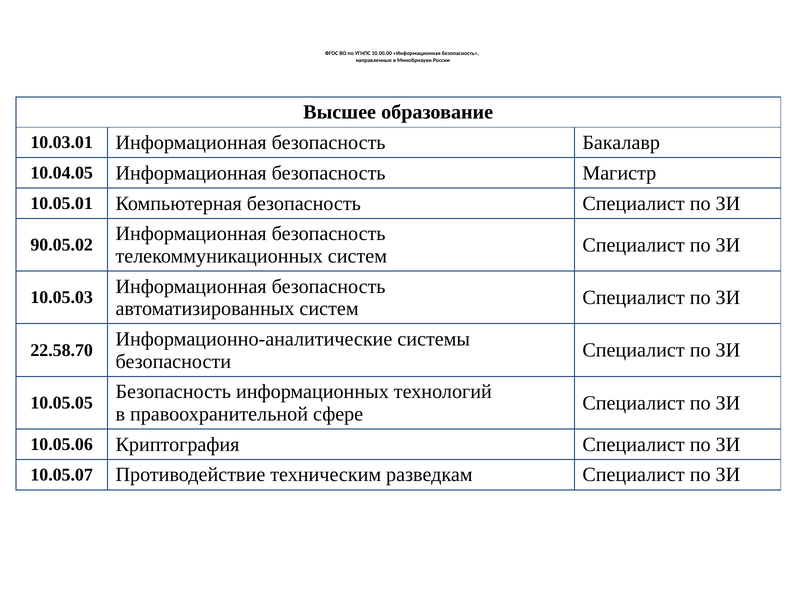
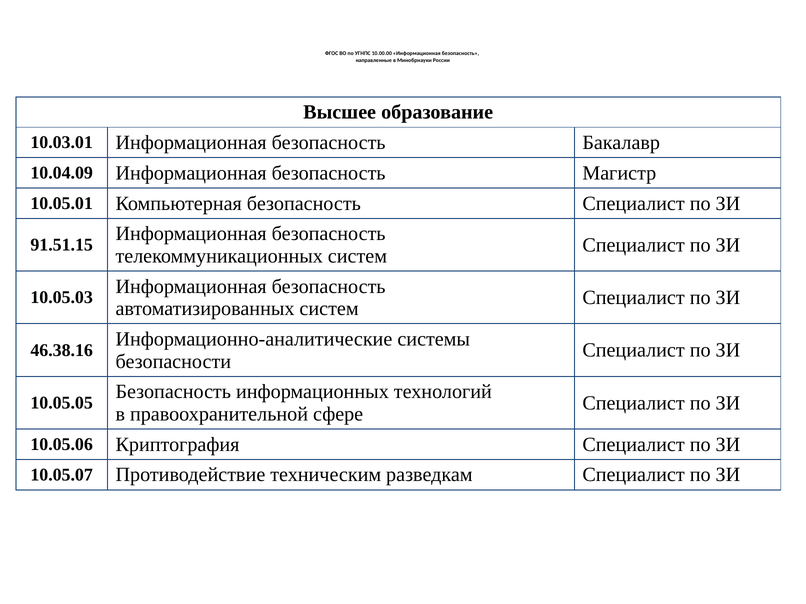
10.04.05: 10.04.05 -> 10.04.09 (62, 173)
90.05.02: 90.05.02 -> 91.51.15 (62, 245)
22.58.70: 22.58.70 -> 46.38.16 (62, 350)
